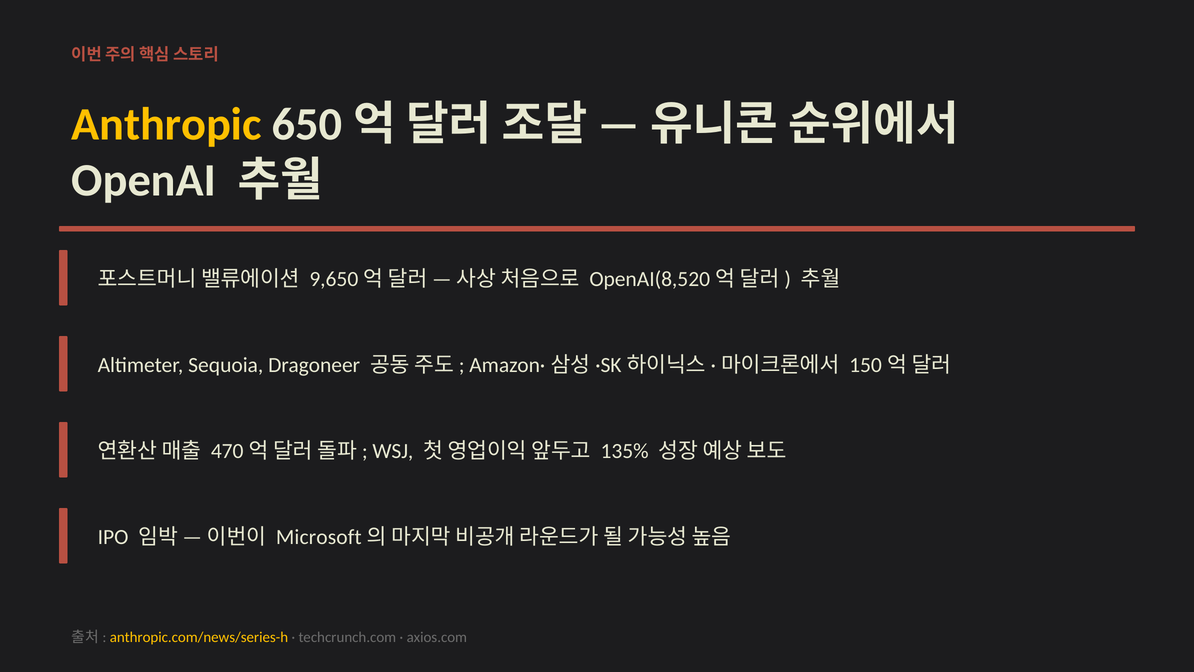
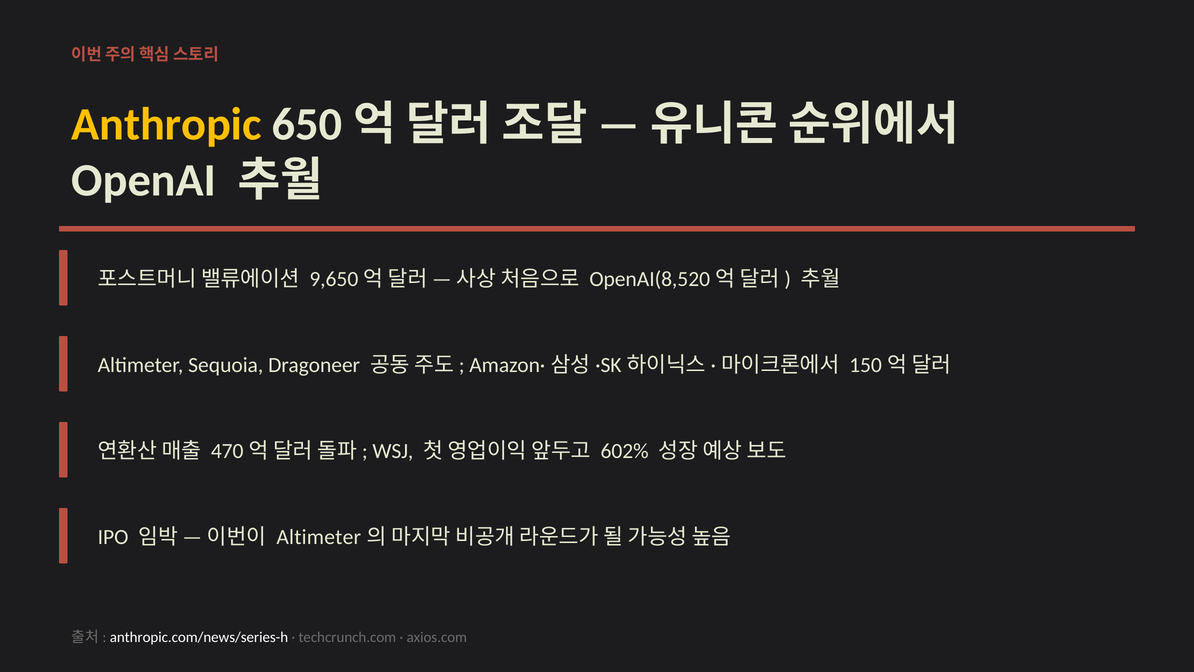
135%: 135% -> 602% (625, 451)
Microsoft: Microsoft -> Altimeter (319, 537)
anthropic.com/news/series-h colour: yellow -> white (199, 637)
